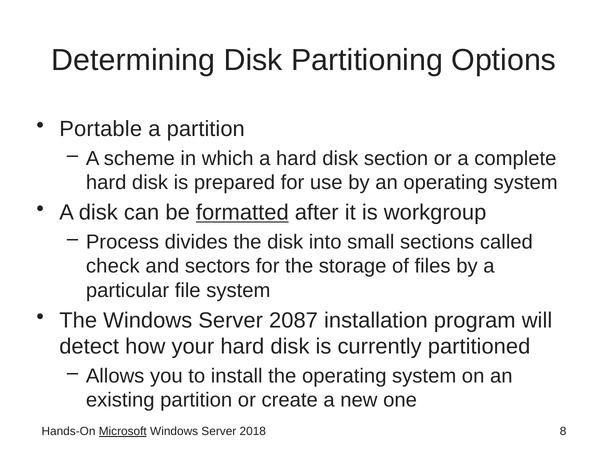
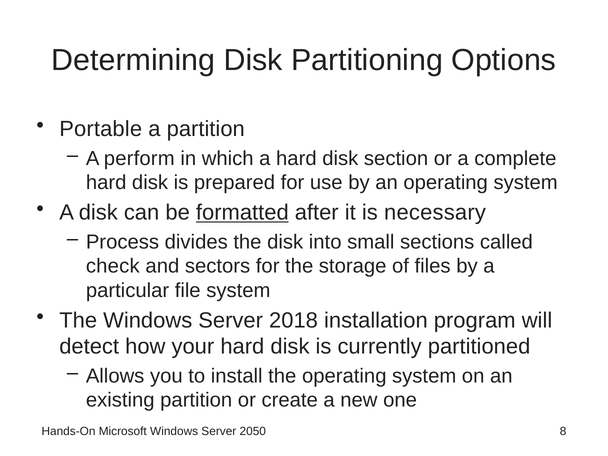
scheme: scheme -> perform (139, 158)
workgroup: workgroup -> necessary (435, 213)
2087: 2087 -> 2018 (294, 320)
Microsoft underline: present -> none (123, 431)
2018: 2018 -> 2050 (253, 431)
